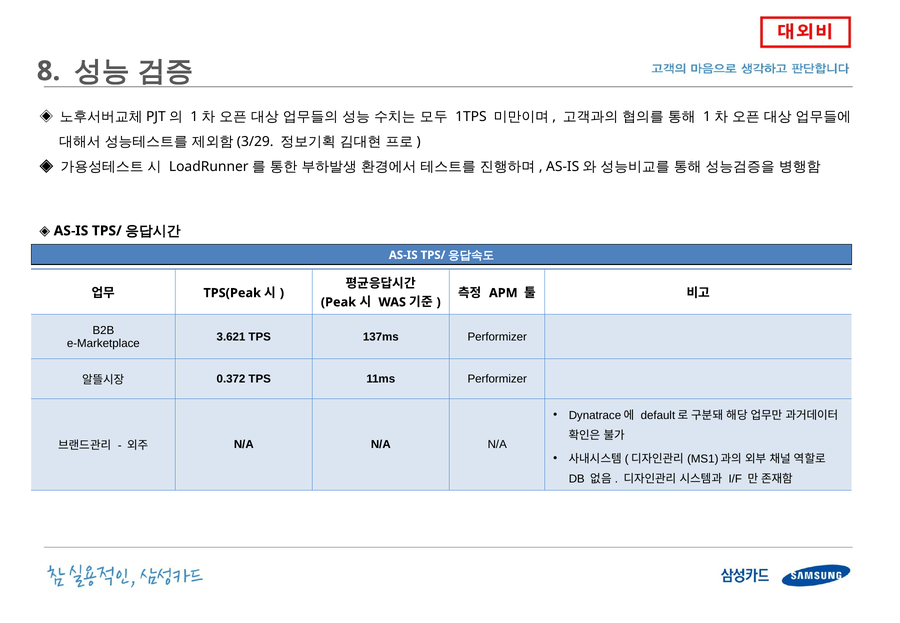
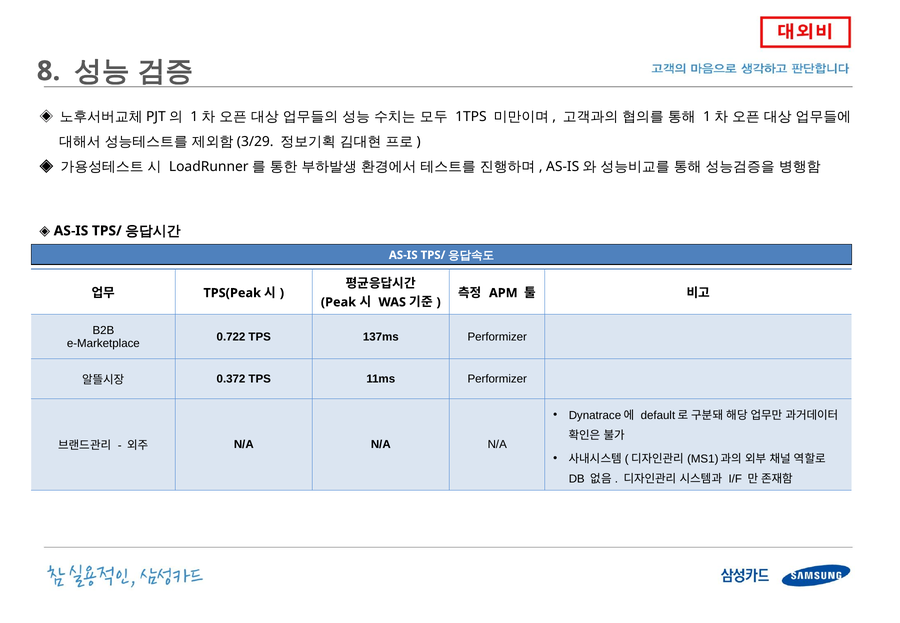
3.621: 3.621 -> 0.722 (231, 337)
